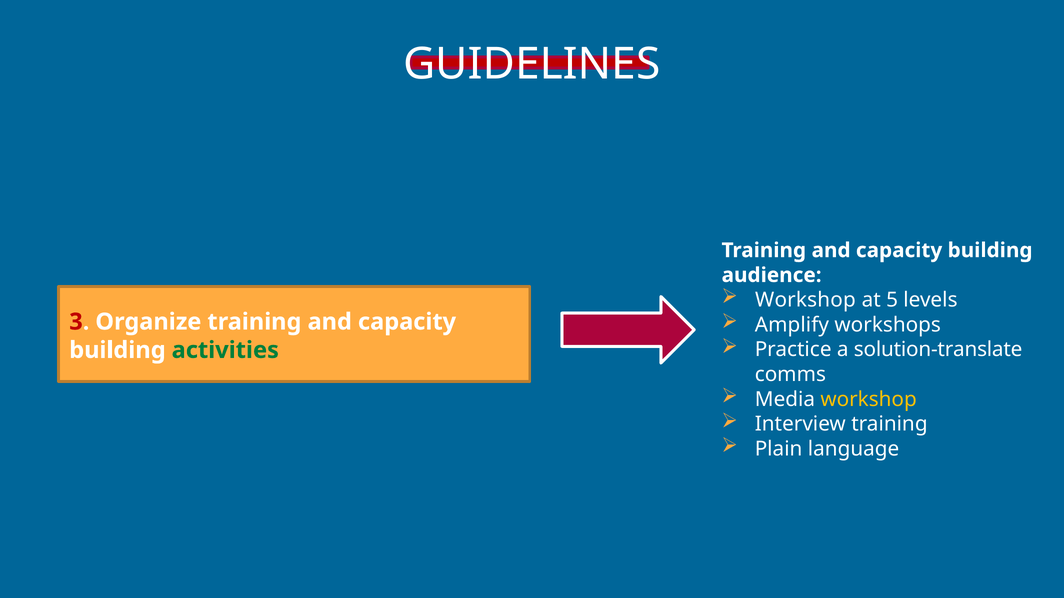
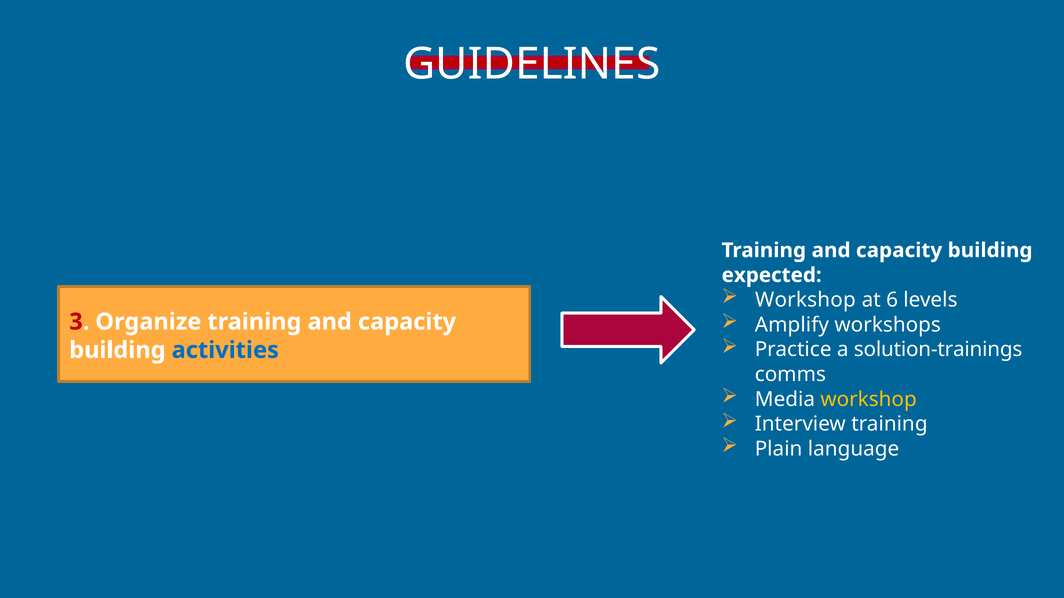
audience: audience -> expected (772, 275)
5: 5 -> 6 (892, 300)
solution-translate: solution-translate -> solution-trainings (938, 350)
activities colour: green -> blue (225, 350)
